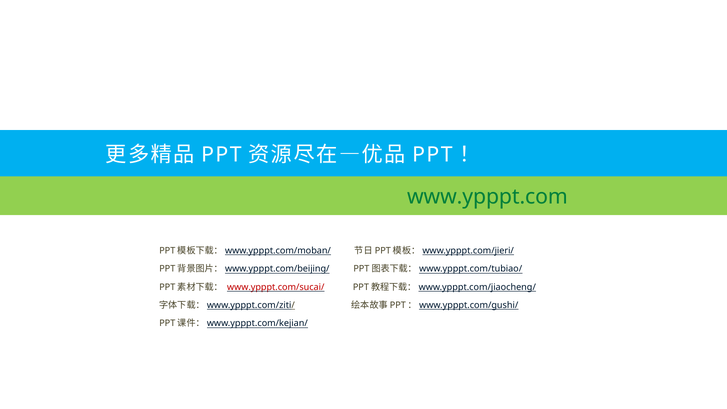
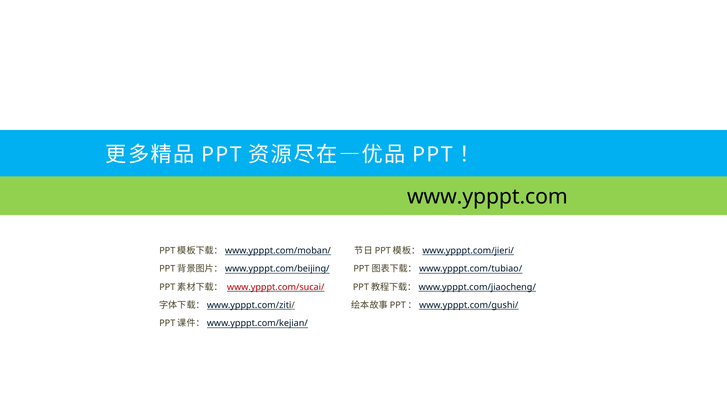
www.ypppt.com colour: green -> black (487, 197)
